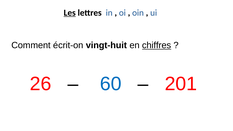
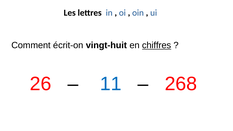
Les underline: present -> none (70, 13)
60: 60 -> 11 (111, 84)
201: 201 -> 268 (181, 84)
